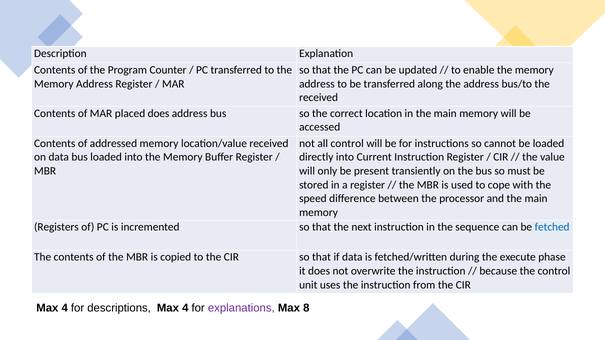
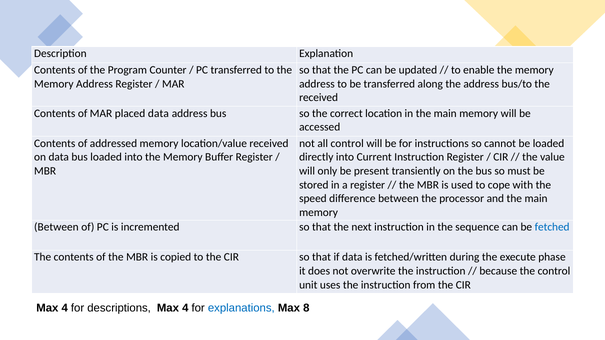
placed does: does -> data (158, 113)
Registers: Registers -> Between (56, 227)
explanations colour: purple -> blue (241, 308)
